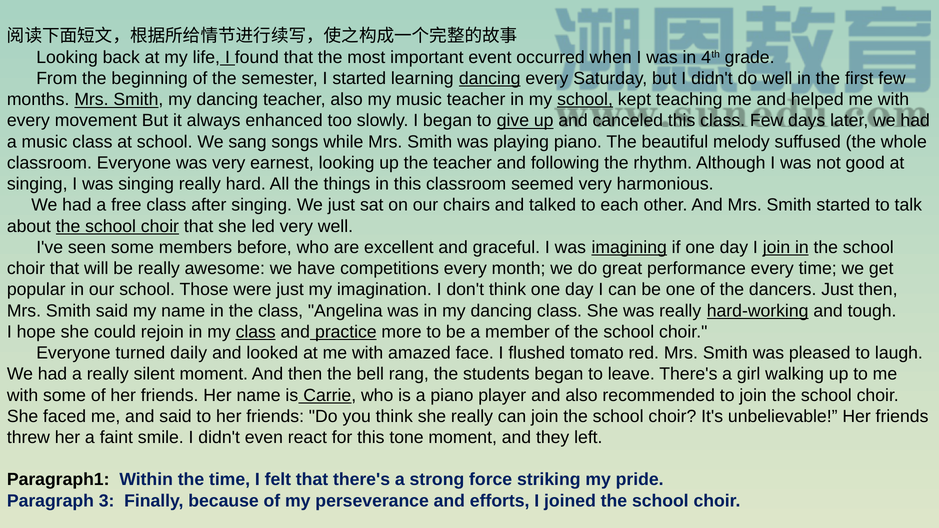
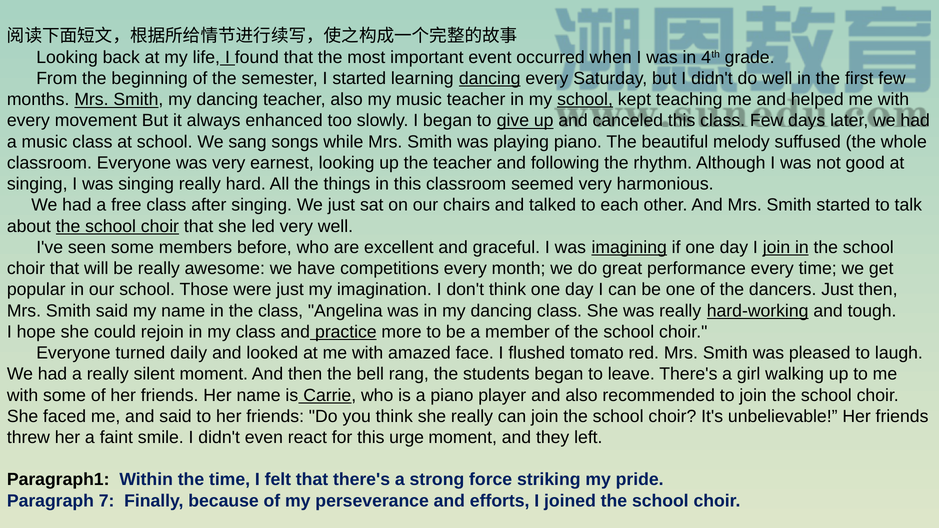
class underline: present -> none (256, 332)
tone: tone -> urge (407, 438)
3: 3 -> 7 (107, 501)
